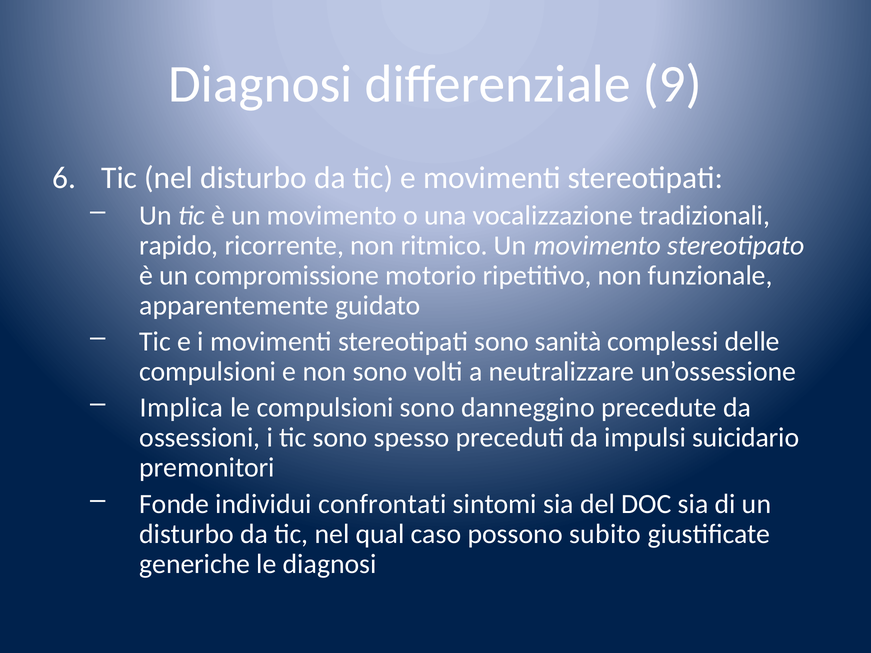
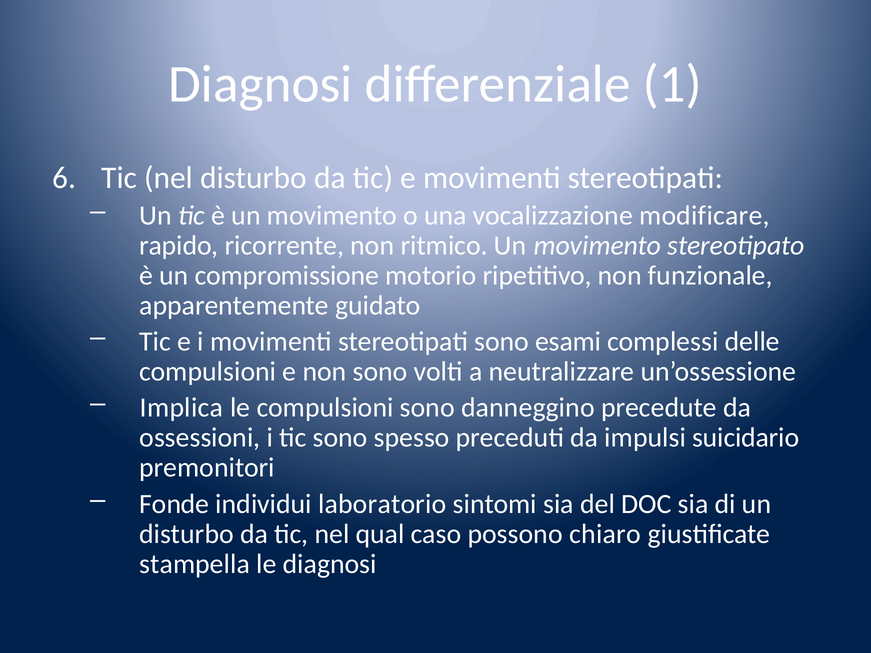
9: 9 -> 1 (672, 84)
tradizionali: tradizionali -> modificare (704, 215)
sanità: sanità -> esami (568, 342)
confrontati: confrontati -> laboratorio (382, 504)
subito: subito -> chiaro (605, 534)
generiche: generiche -> stampella (195, 564)
